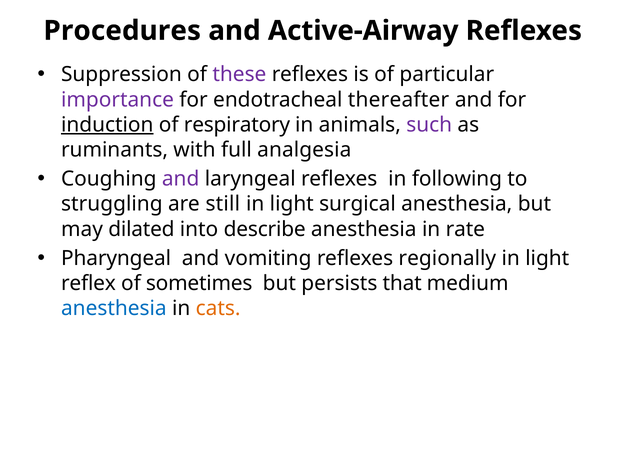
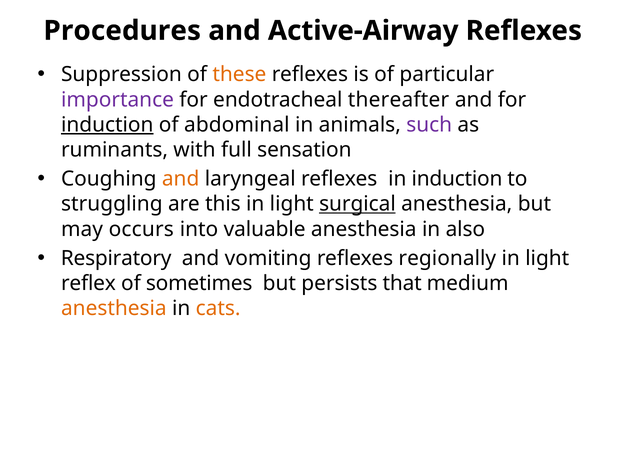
these colour: purple -> orange (239, 74)
respiratory: respiratory -> abdominal (237, 125)
analgesia: analgesia -> sensation (304, 150)
and colour: purple -> orange (181, 179)
in following: following -> induction (457, 179)
still: still -> this (223, 204)
surgical underline: none -> present (357, 204)
dilated: dilated -> occurs (141, 229)
describe: describe -> valuable (265, 229)
rate: rate -> also (465, 229)
Pharyngeal: Pharyngeal -> Respiratory (116, 258)
anesthesia colour: blue -> orange (114, 308)
